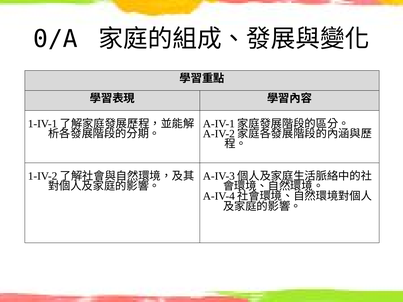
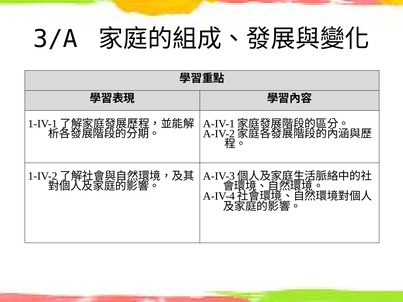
0/A: 0/A -> 3/A (56, 39)
